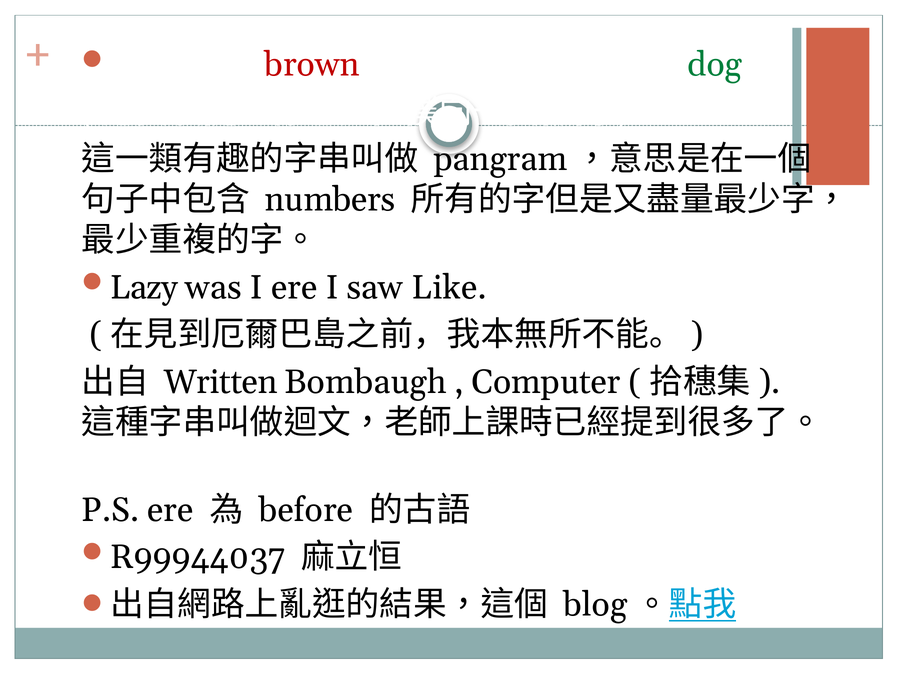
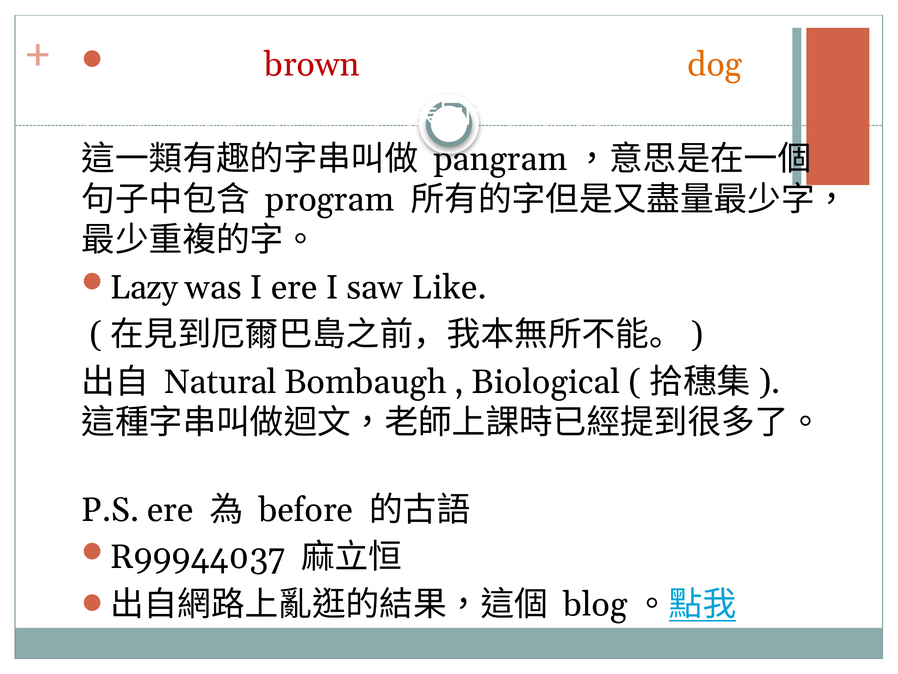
dog colour: green -> orange (715, 65)
numbers: numbers -> program (330, 200)
Written: Written -> Natural (221, 382)
Computer: Computer -> Biological (546, 382)
